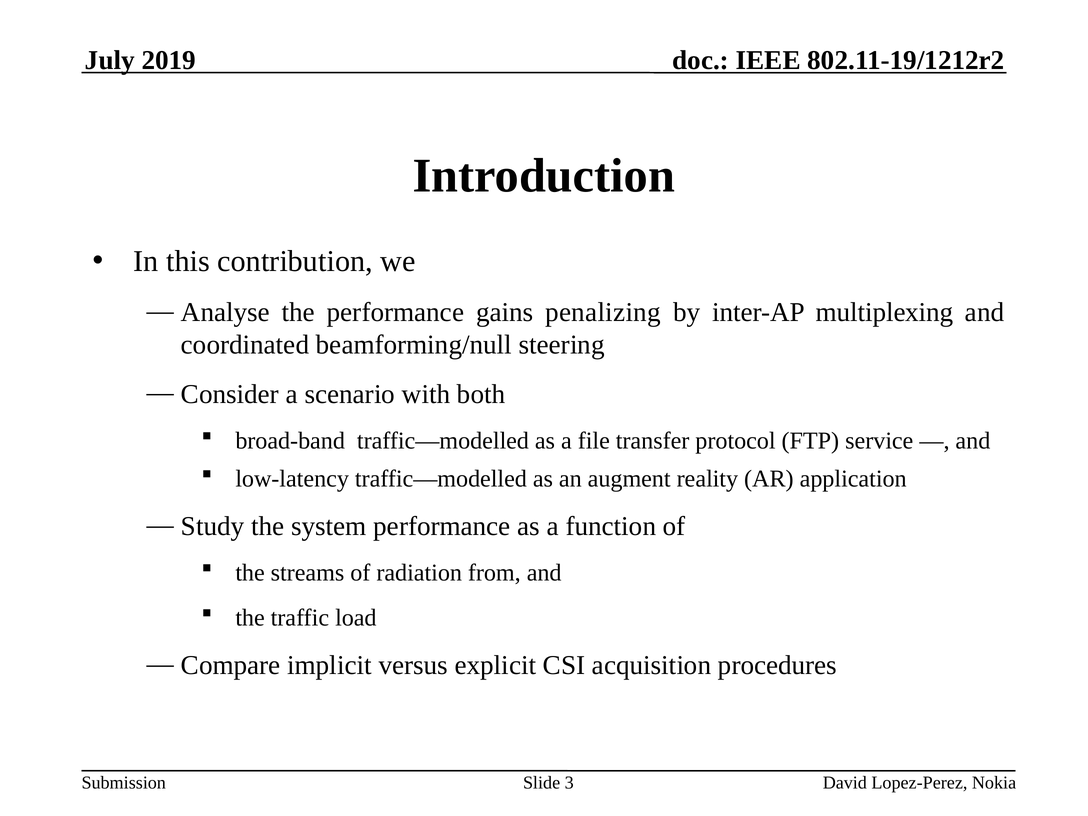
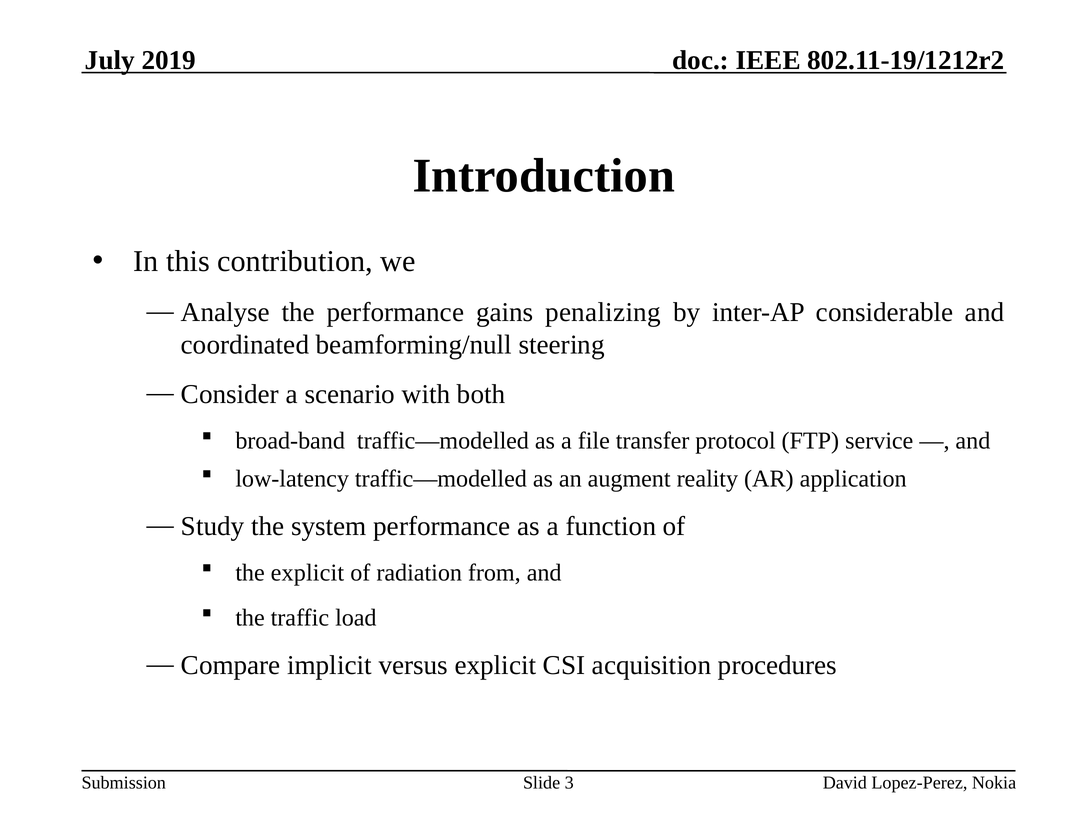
multiplexing: multiplexing -> considerable (885, 312)
the streams: streams -> explicit (307, 573)
